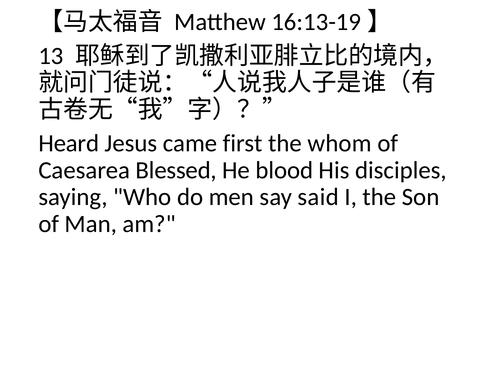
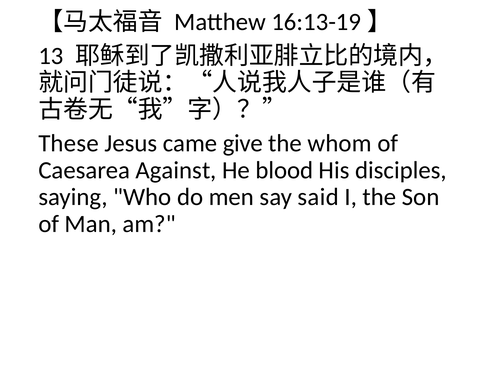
Heard: Heard -> These (69, 143)
first: first -> give (243, 143)
Blessed: Blessed -> Against (176, 170)
